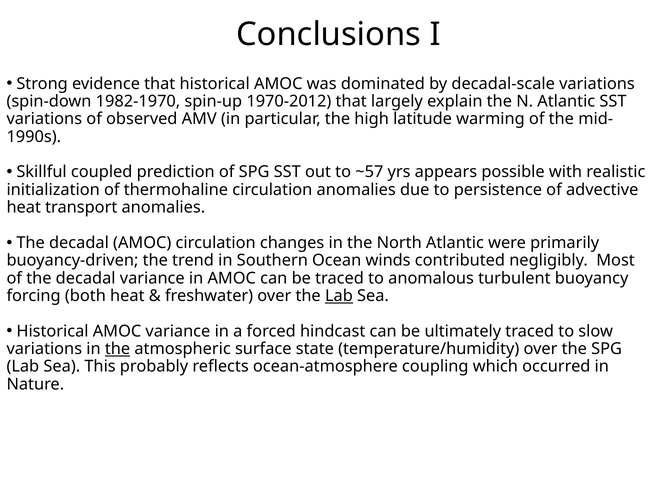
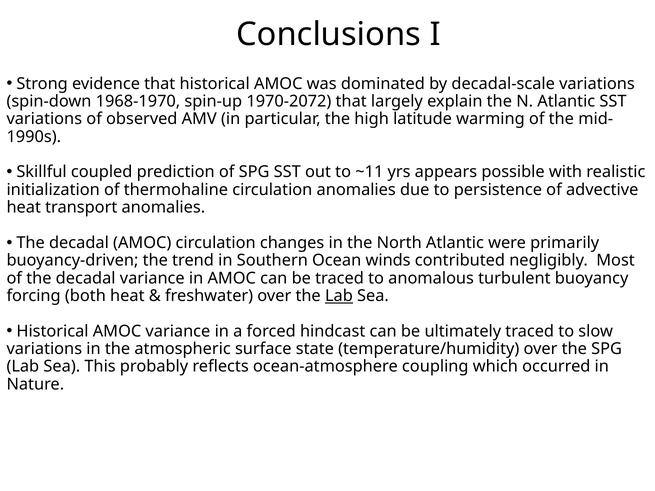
1982-1970: 1982-1970 -> 1968-1970 (138, 101)
1970-2012: 1970-2012 -> 1970-2072 (289, 101)
~57: ~57 -> ~11 (369, 172)
the underline: present -> none (118, 349)
